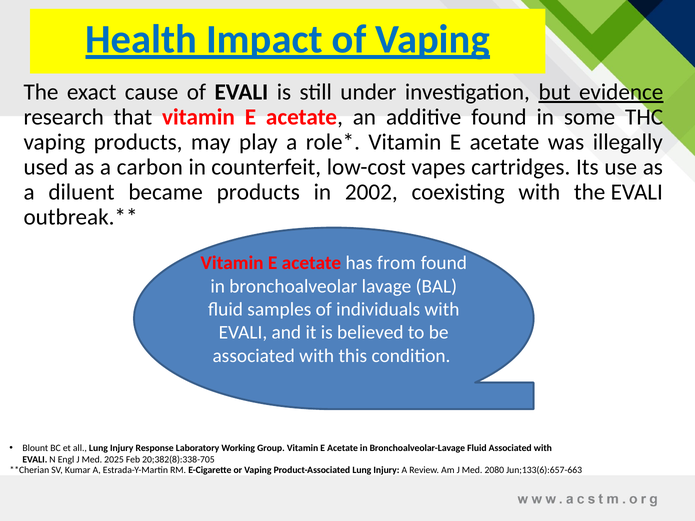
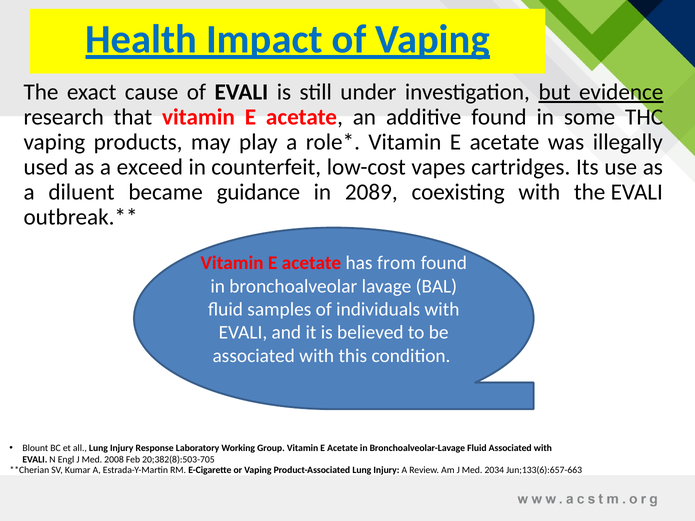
carbon: carbon -> exceed (150, 167)
became products: products -> guidance (258, 192)
2002: 2002 -> 2089 (371, 192)
2025: 2025 -> 2008 (114, 460)
20;382(8):338-705: 20;382(8):338-705 -> 20;382(8):503-705 (178, 460)
2080: 2080 -> 2034 (494, 470)
